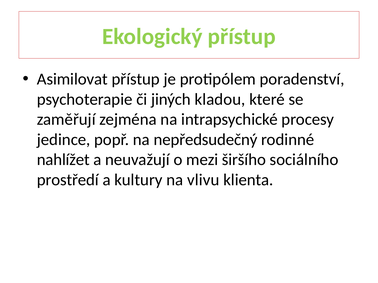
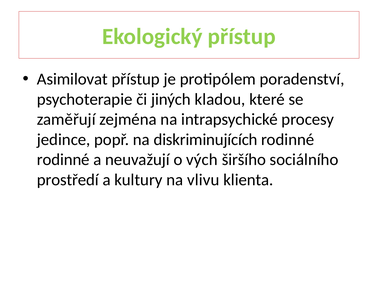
nepředsudečný: nepředsudečný -> diskriminujících (206, 140)
nahlížet: nahlížet -> rodinné (63, 160)
mezi: mezi -> vých (202, 160)
